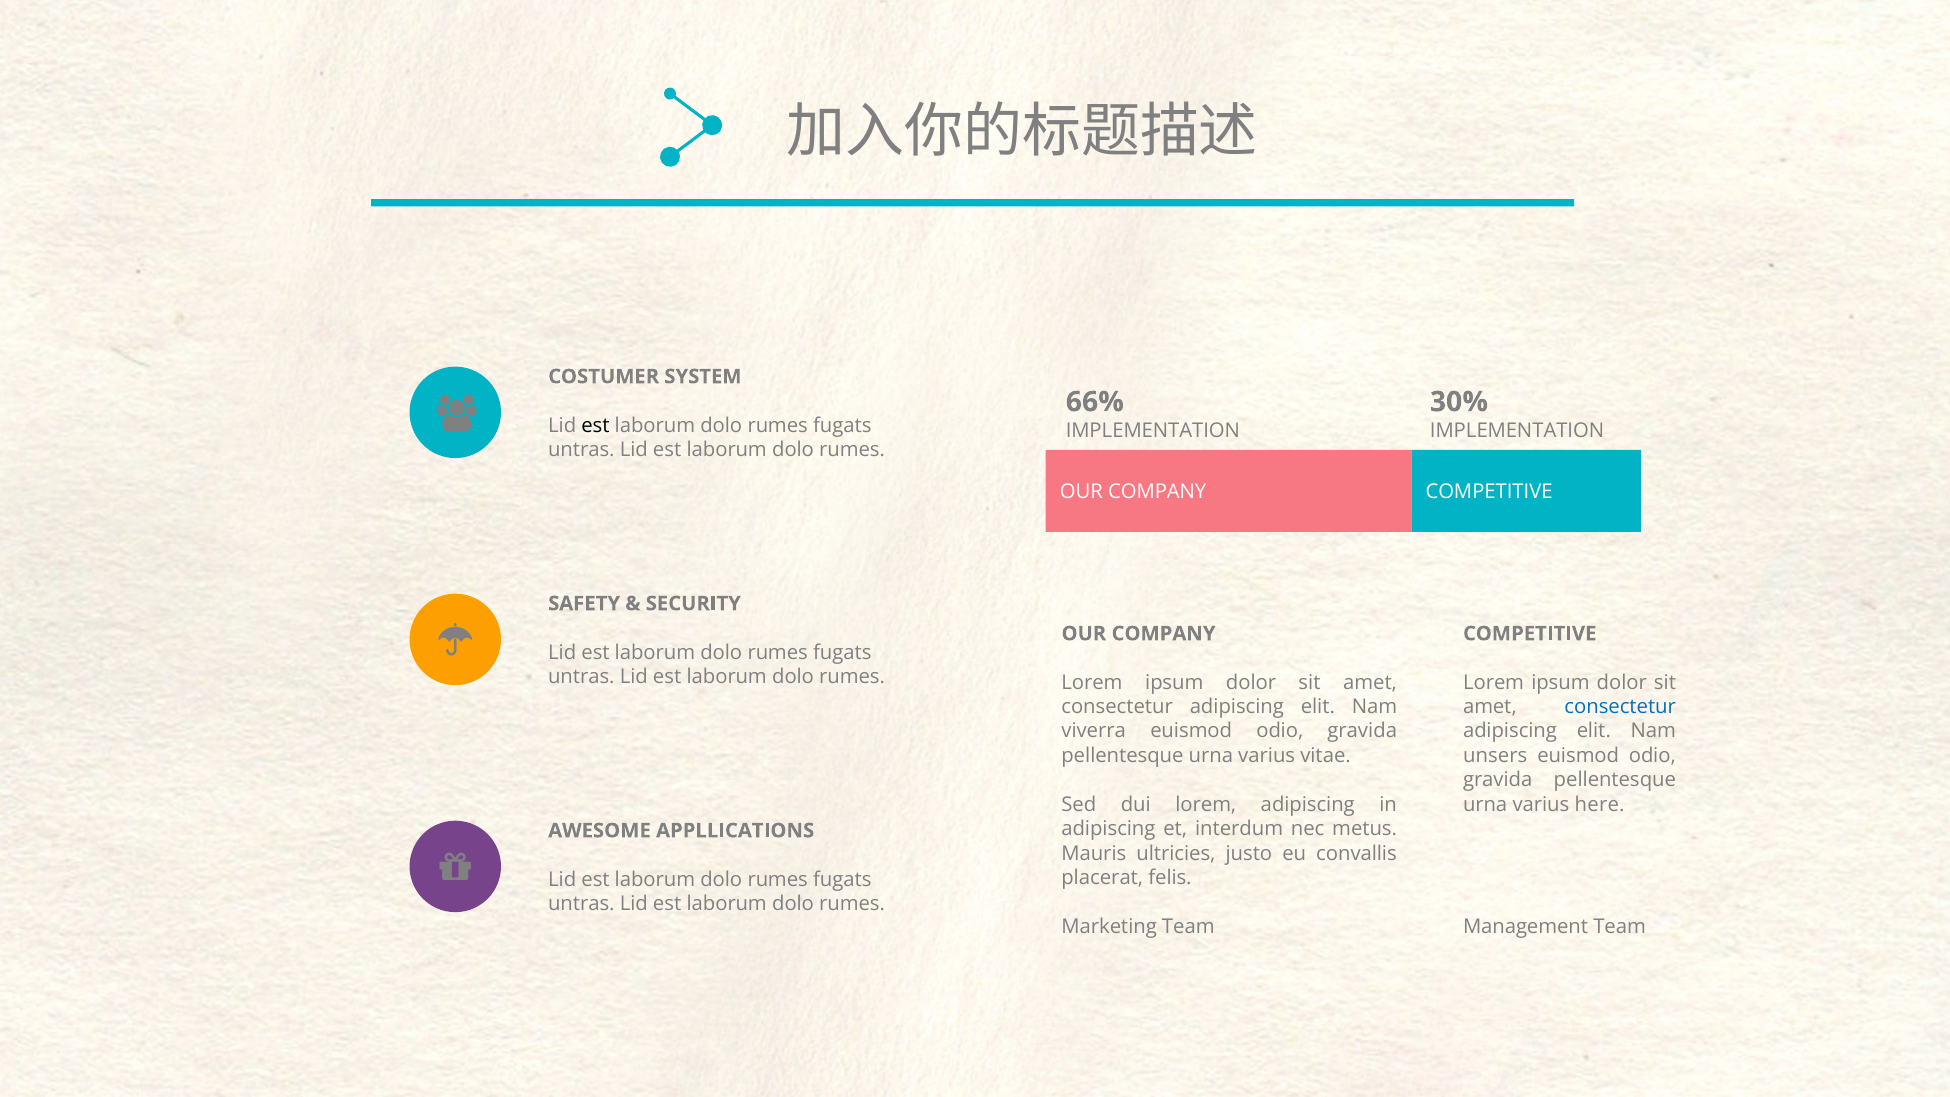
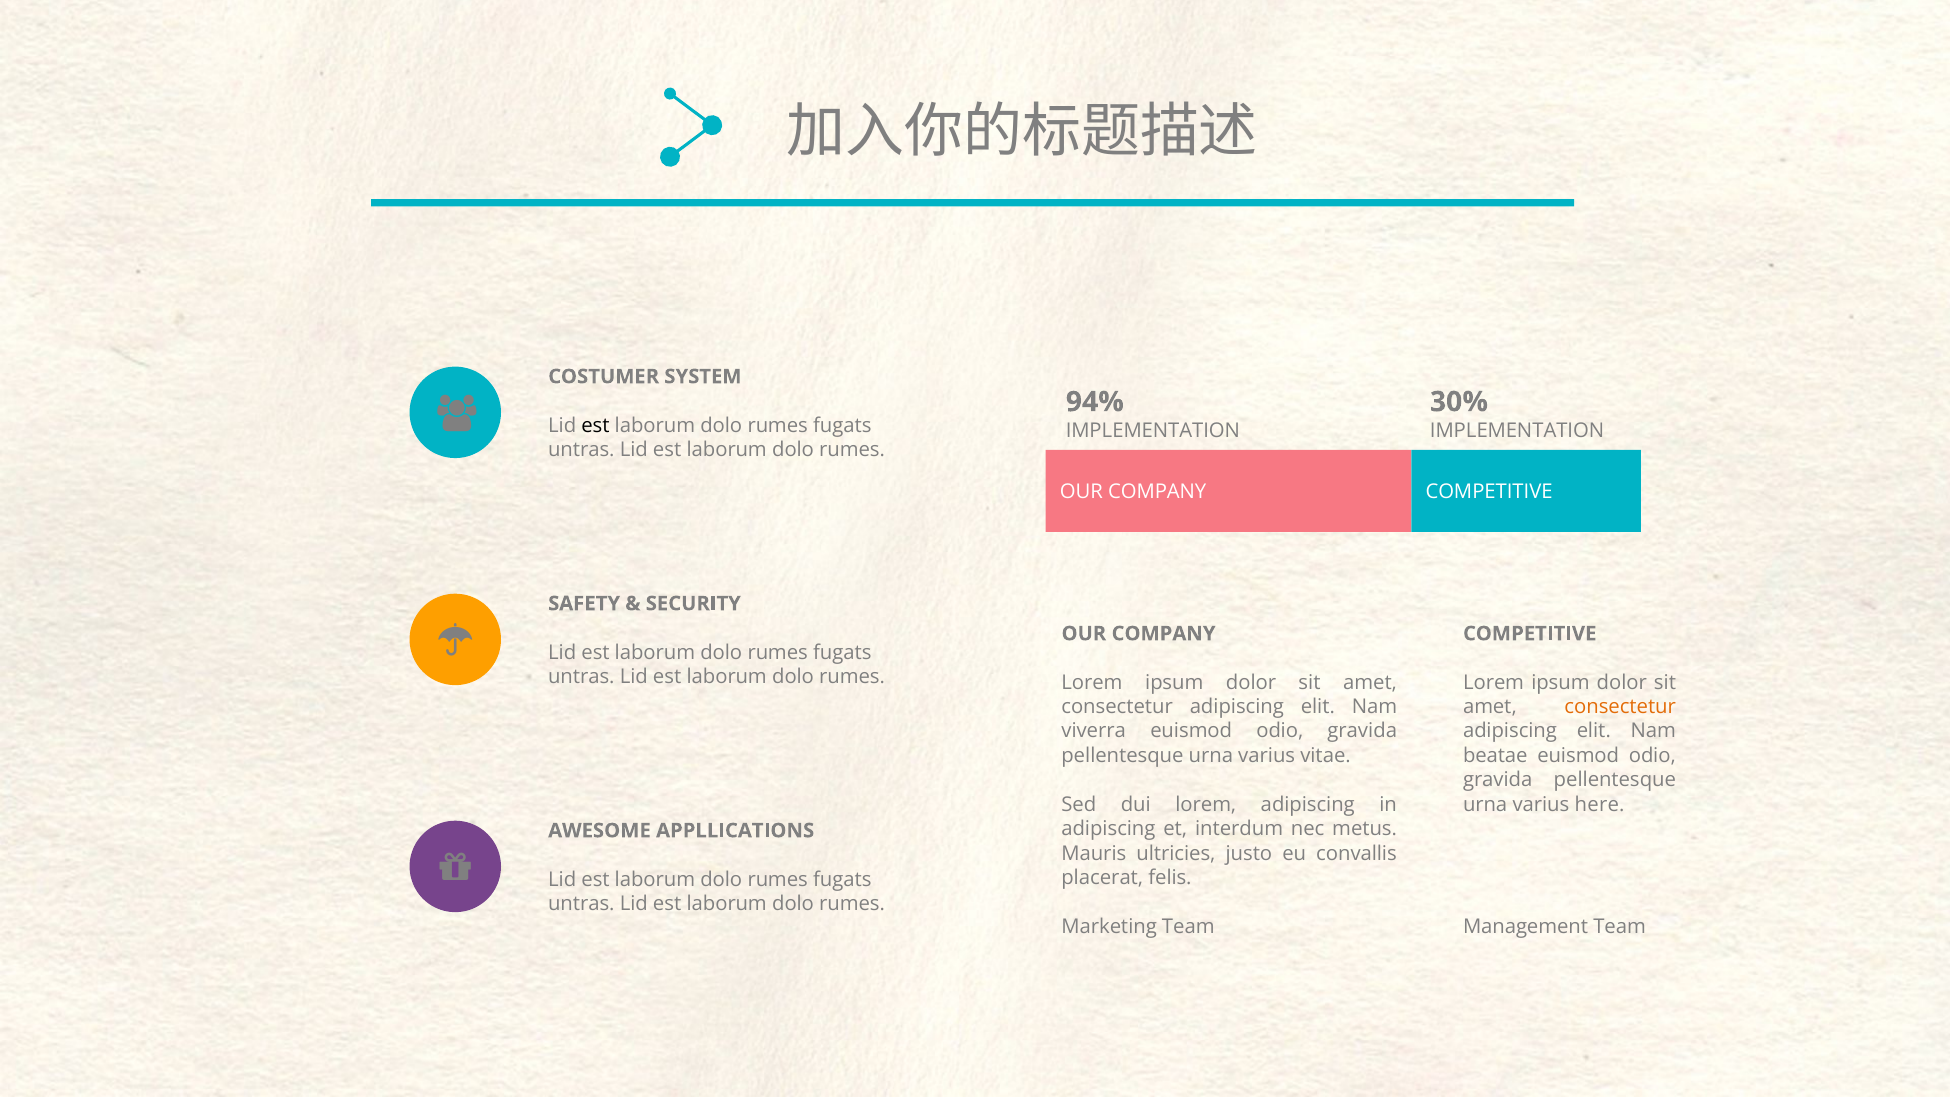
66%: 66% -> 94% (1095, 402)
consectetur colour: blue -> orange (1620, 707)
unsers: unsers -> beatae (1495, 756)
